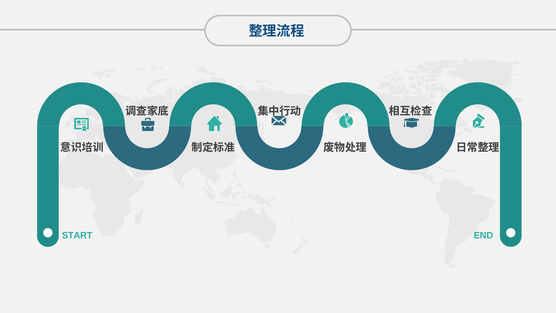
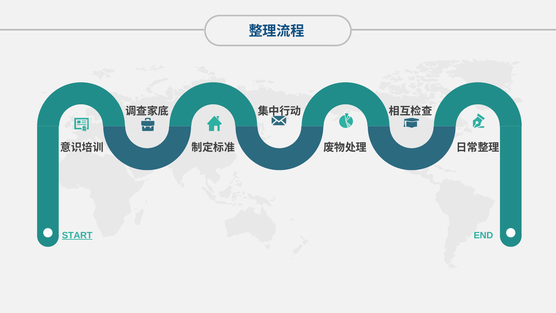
START underline: none -> present (77, 235)
